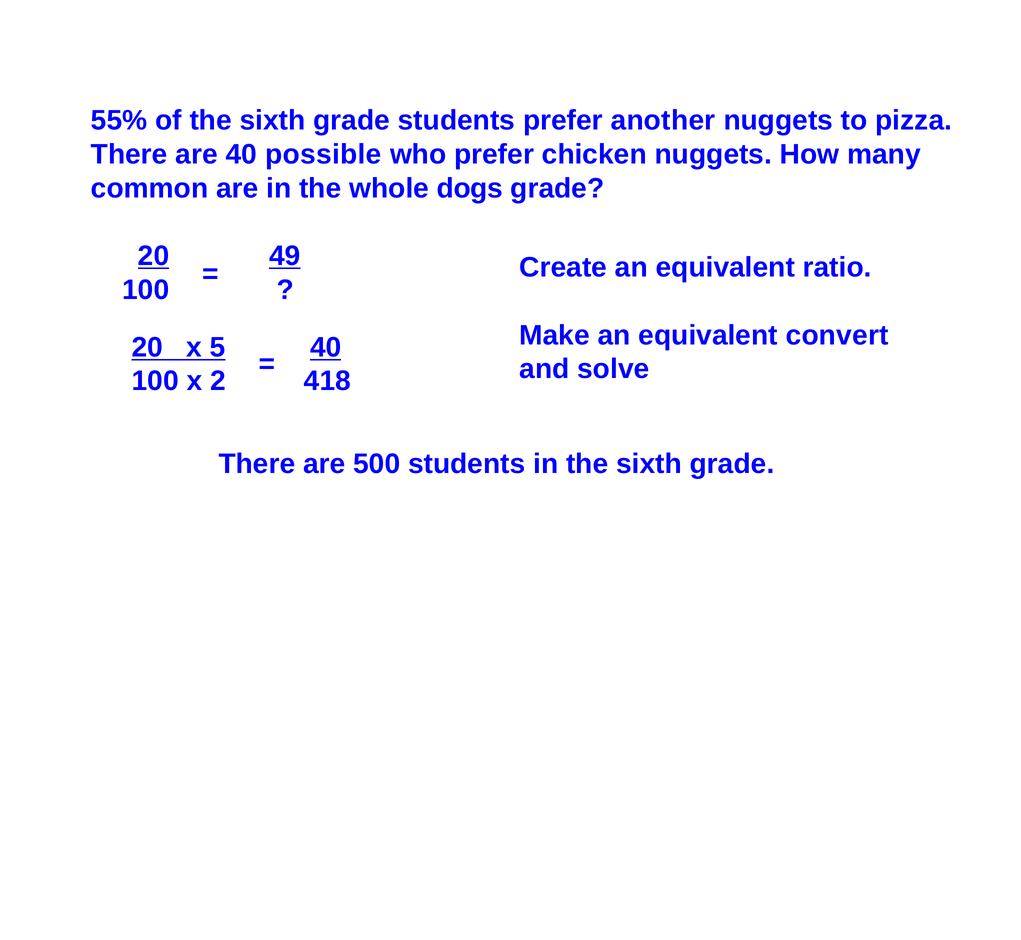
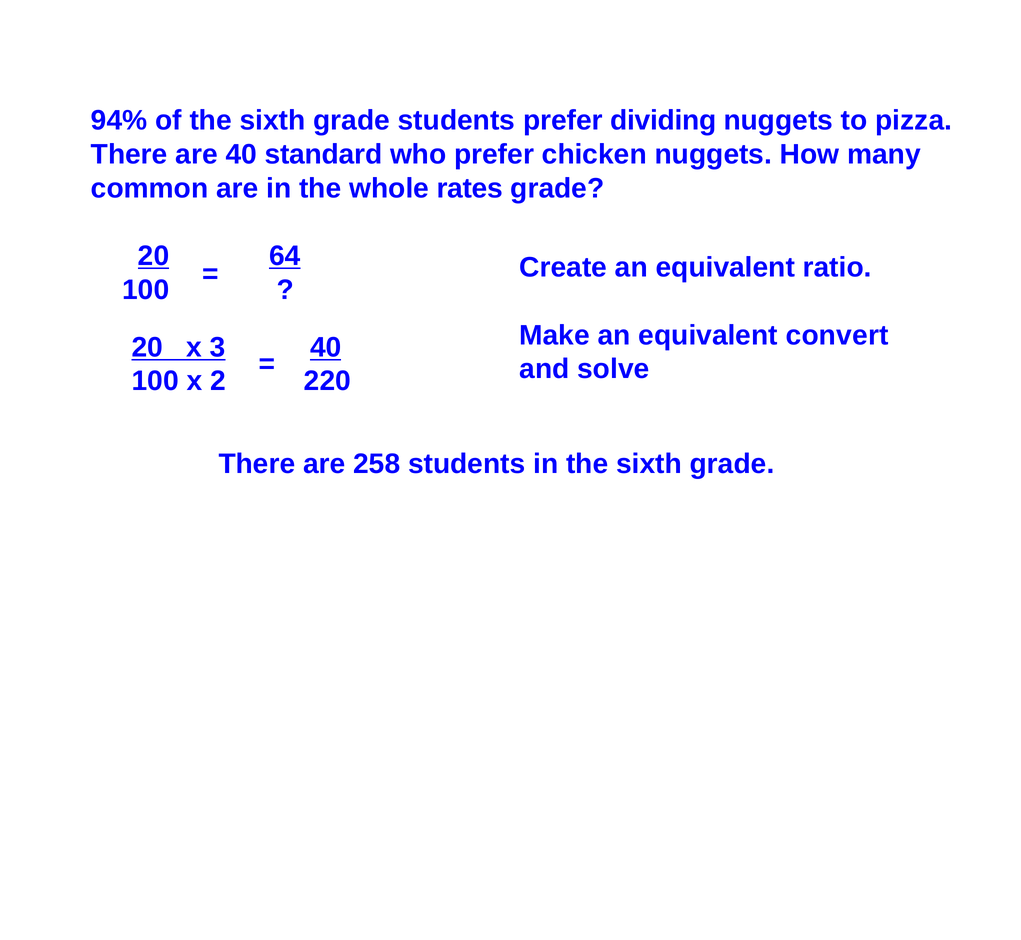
55%: 55% -> 94% (119, 121)
another: another -> dividing (663, 121)
possible: possible -> standard (324, 154)
dogs: dogs -> rates (470, 188)
49: 49 -> 64 (285, 256)
5: 5 -> 3 (218, 347)
418: 418 -> 220 (327, 381)
500: 500 -> 258 (377, 464)
